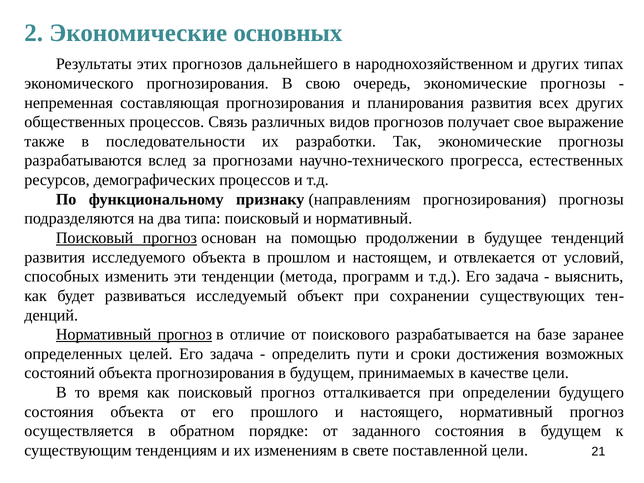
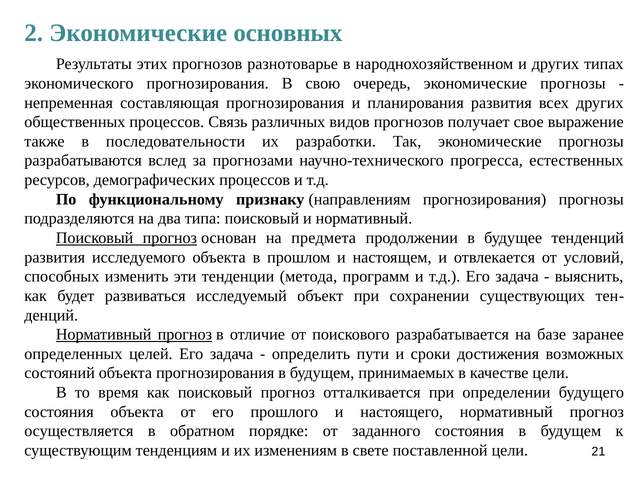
дальнейшего: дальнейшего -> разнотоварье (293, 64)
помощью: помощью -> предмета (324, 238)
